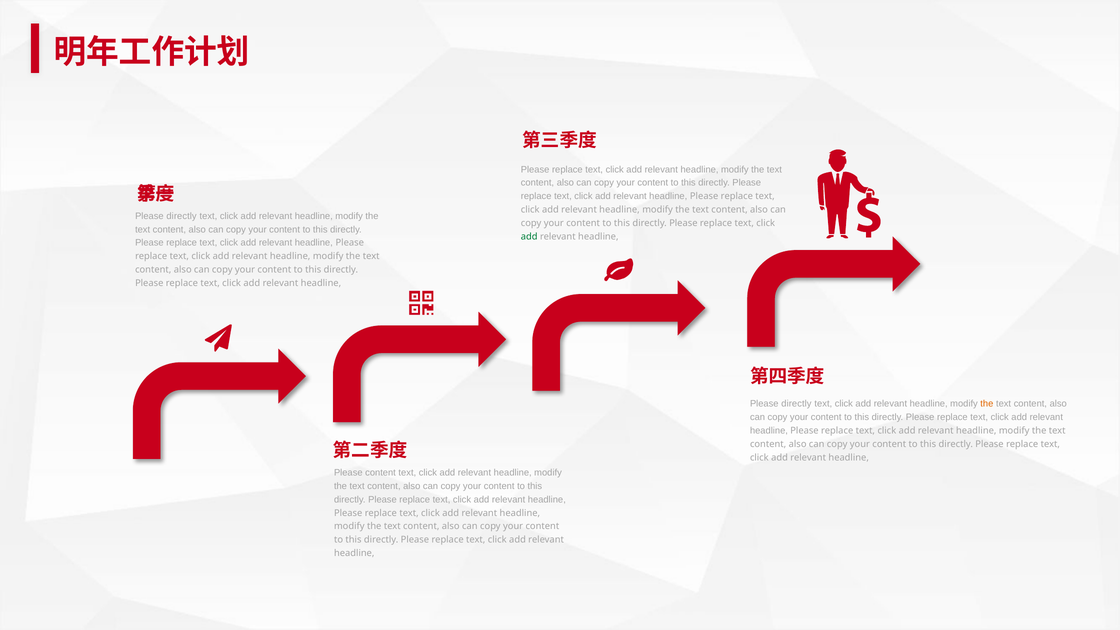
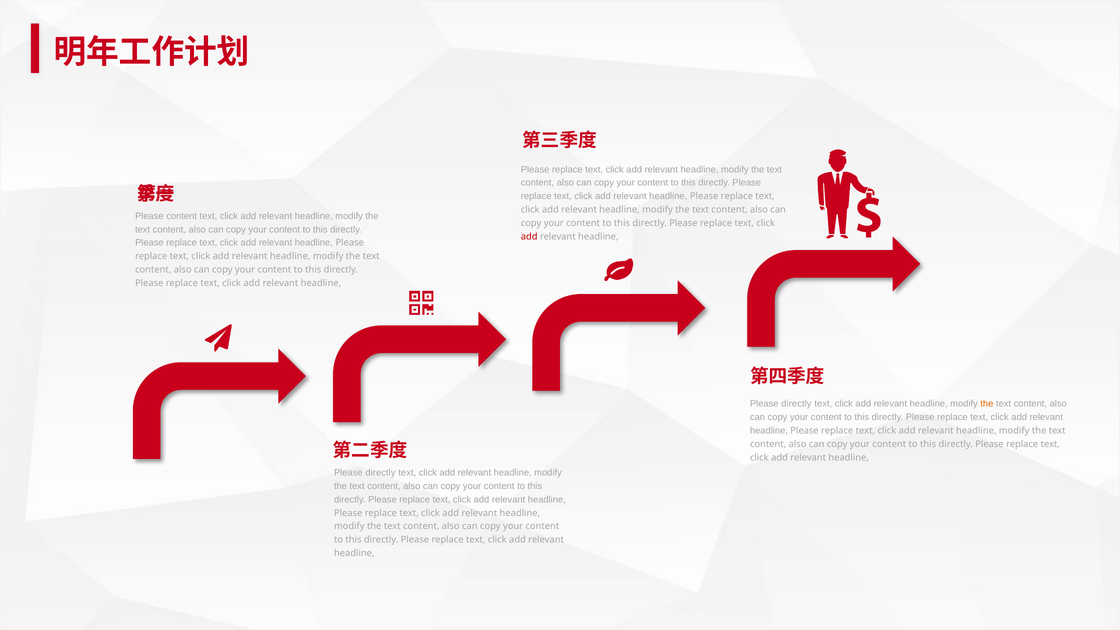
directly: directly -> content (182, 216)
add colour: green -> red (529, 236)
content: content -> directly (380, 473)
